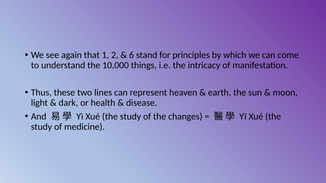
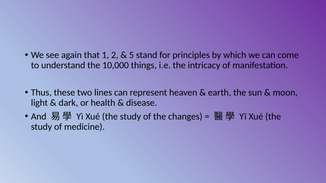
6: 6 -> 5 (132, 55)
